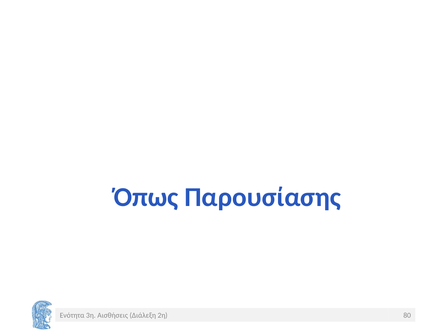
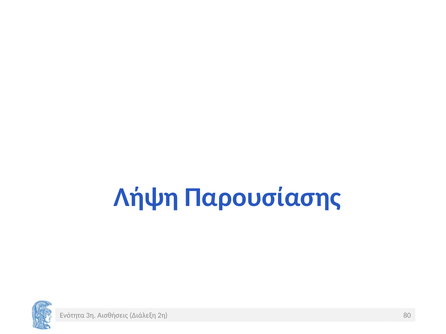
Όπως: Όπως -> Λήψη (146, 197)
